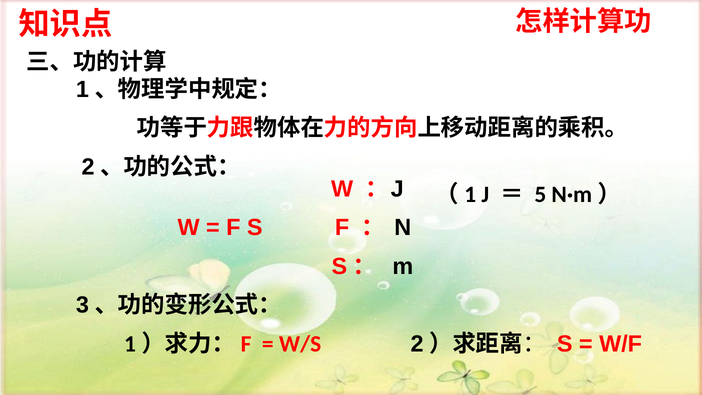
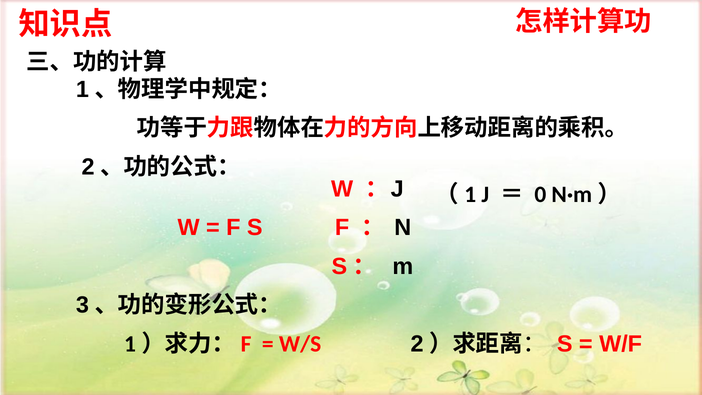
5: 5 -> 0 (540, 194)
